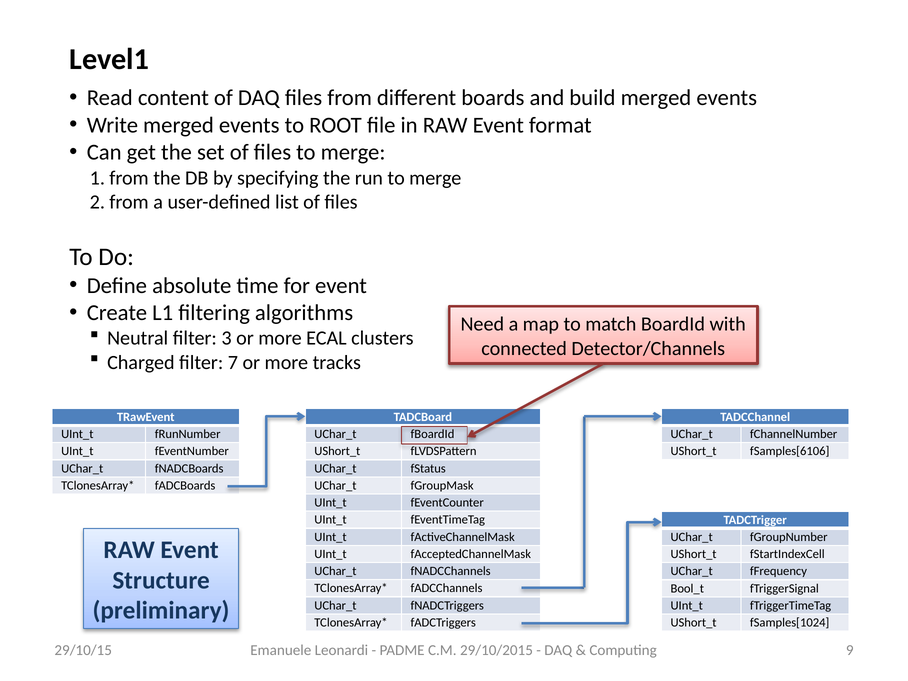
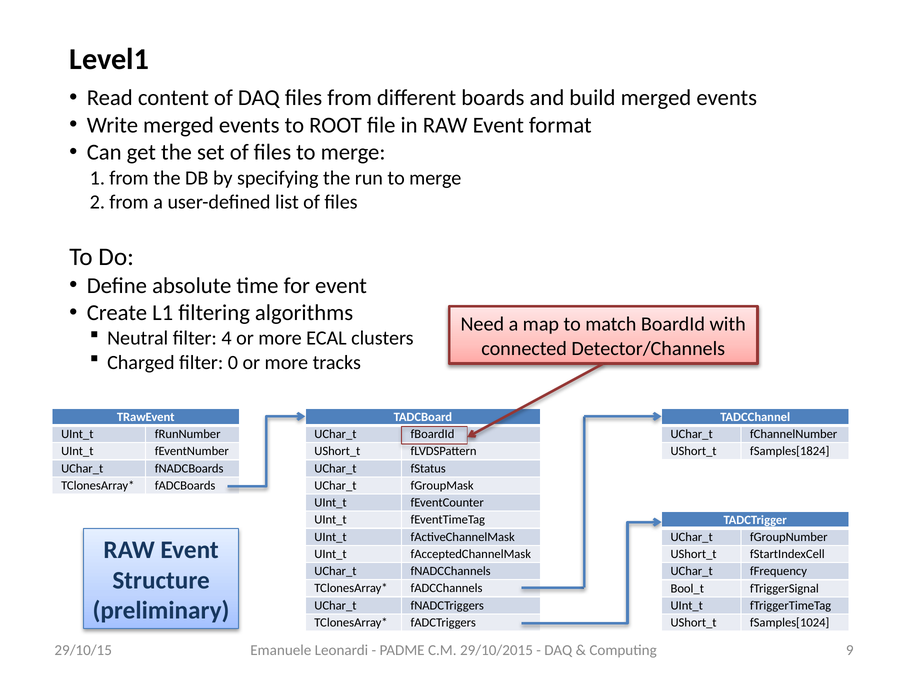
3: 3 -> 4 (226, 338)
7: 7 -> 0 (233, 363)
fSamples[6106: fSamples[6106 -> fSamples[1824 (790, 451)
